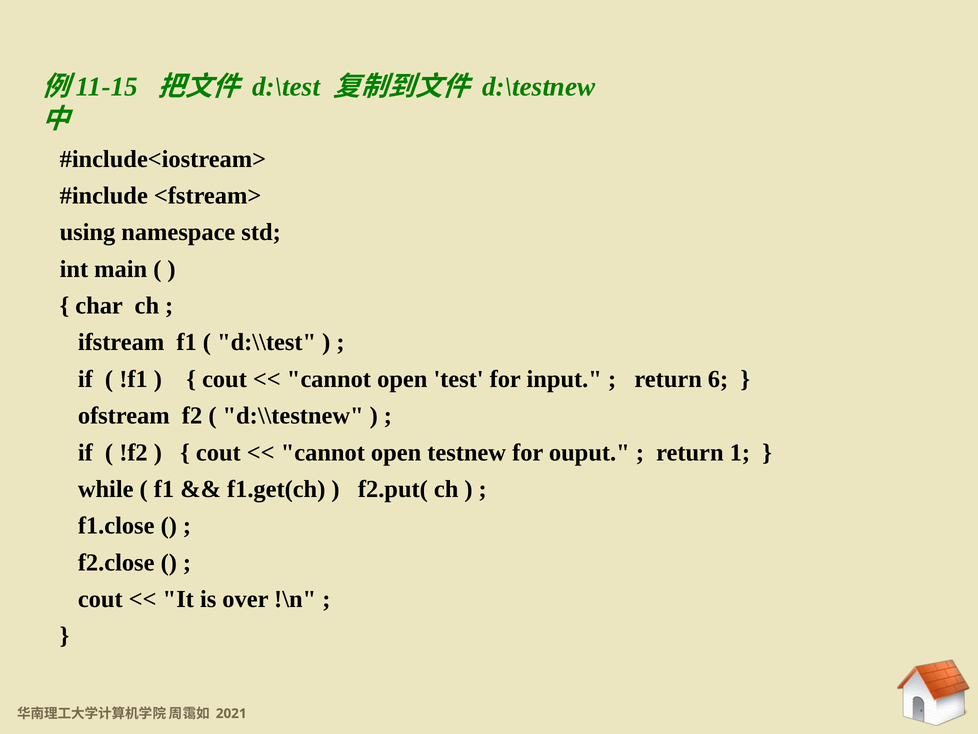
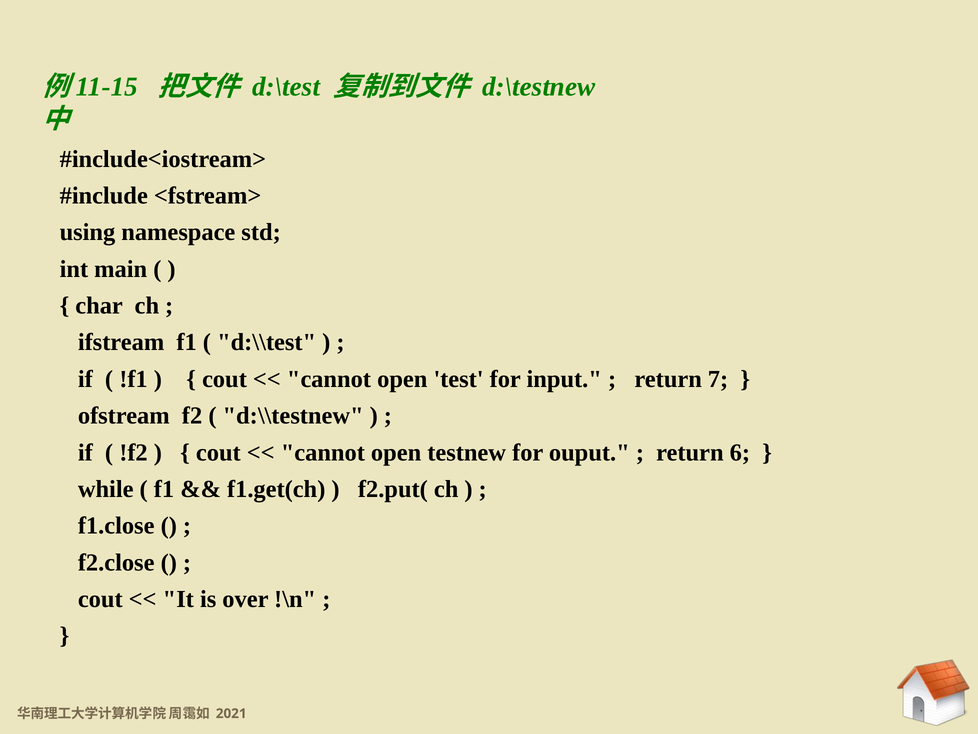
6: 6 -> 7 (718, 379)
1: 1 -> 6 (740, 452)
